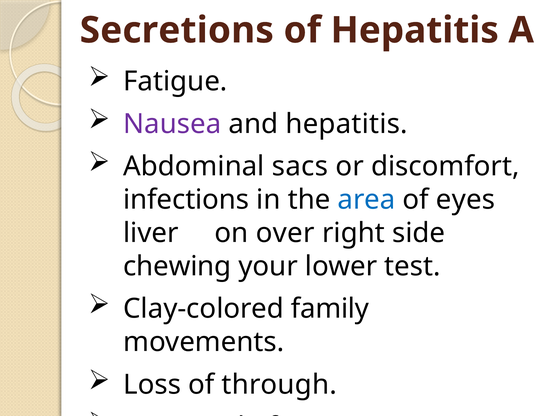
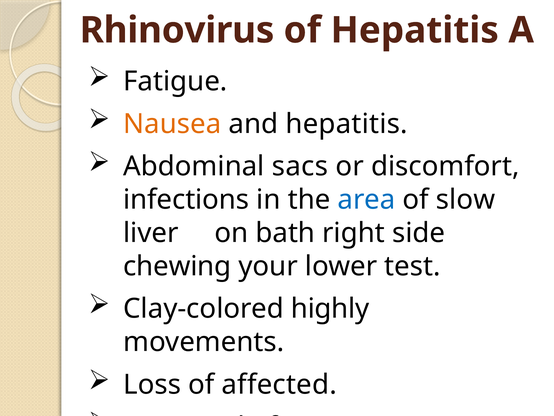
Secretions: Secretions -> Rhinovirus (177, 30)
Nausea colour: purple -> orange (172, 124)
eyes: eyes -> slow (466, 200)
over: over -> bath (285, 233)
family: family -> highly (330, 308)
through: through -> affected (279, 384)
